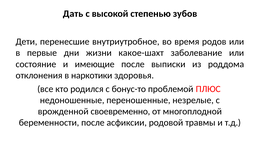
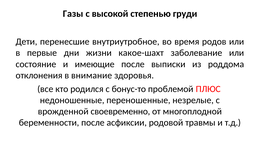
Дать: Дать -> Газы (73, 14)
зубов: зубов -> груди (185, 14)
наркотики: наркотики -> внимание (92, 75)
